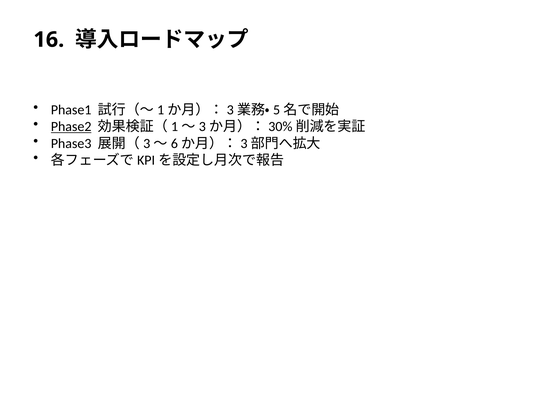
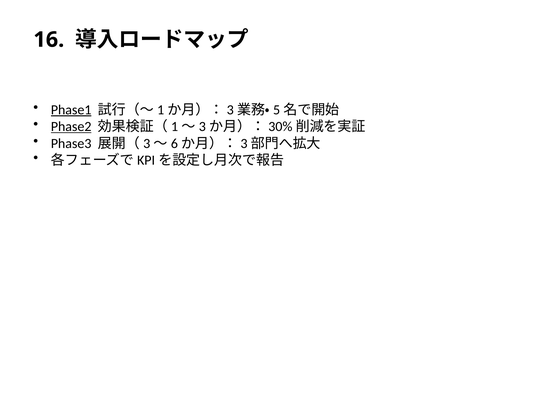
Phase1 underline: none -> present (71, 110)
